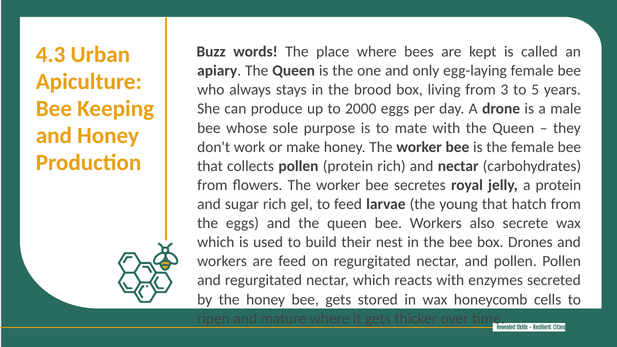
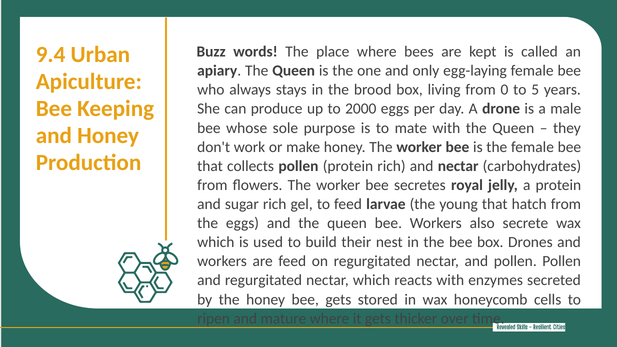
4.3: 4.3 -> 9.4 (51, 55)
3: 3 -> 0 (504, 90)
